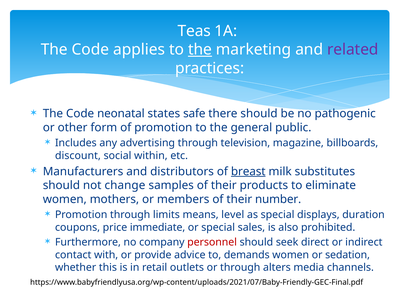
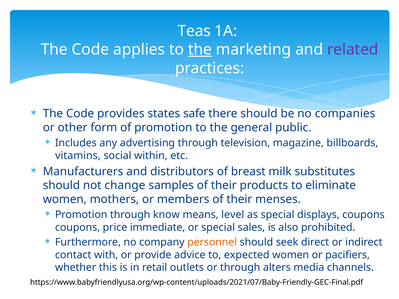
neonatal: neonatal -> provides (121, 114)
pathogenic: pathogenic -> companies (345, 114)
discount: discount -> vitamins (78, 156)
breast underline: present -> none (248, 172)
number: number -> menses (278, 200)
limits: limits -> know (166, 215)
displays duration: duration -> coupons (363, 215)
personnel colour: red -> orange (212, 242)
demands: demands -> expected (247, 255)
sedation: sedation -> pacifiers (347, 255)
